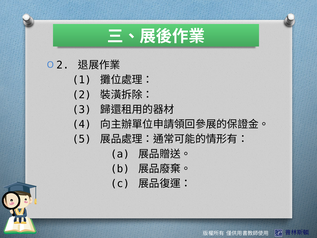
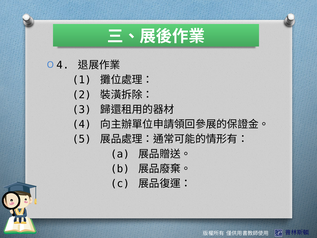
2: 2 -> 4 (63, 65)
